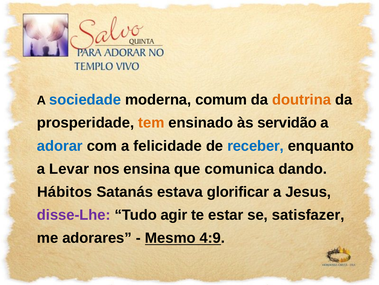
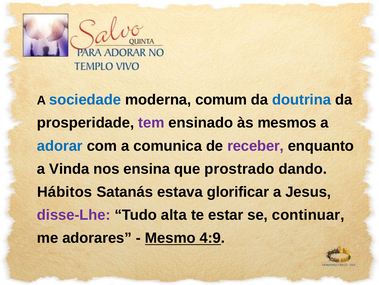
doutrina colour: orange -> blue (302, 100)
tem colour: orange -> purple (151, 123)
servidão: servidão -> mesmos (287, 123)
felicidade: felicidade -> comunica (168, 145)
receber colour: blue -> purple (256, 145)
Levar: Levar -> Vinda (69, 168)
comunica: comunica -> prostrado (239, 168)
agir: agir -> alta (174, 214)
satisfazer: satisfazer -> continuar (308, 214)
